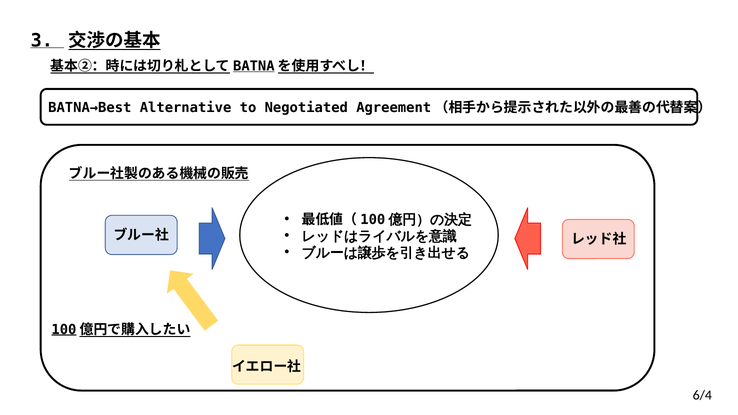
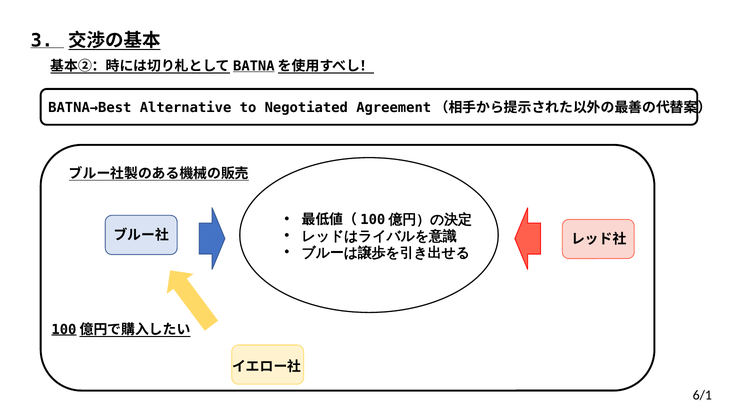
6/4: 6/4 -> 6/1 (702, 395)
